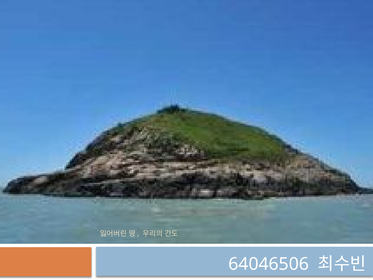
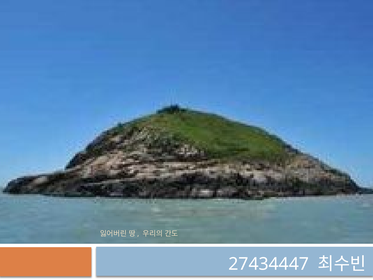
64046506: 64046506 -> 27434447 (269, 264)
